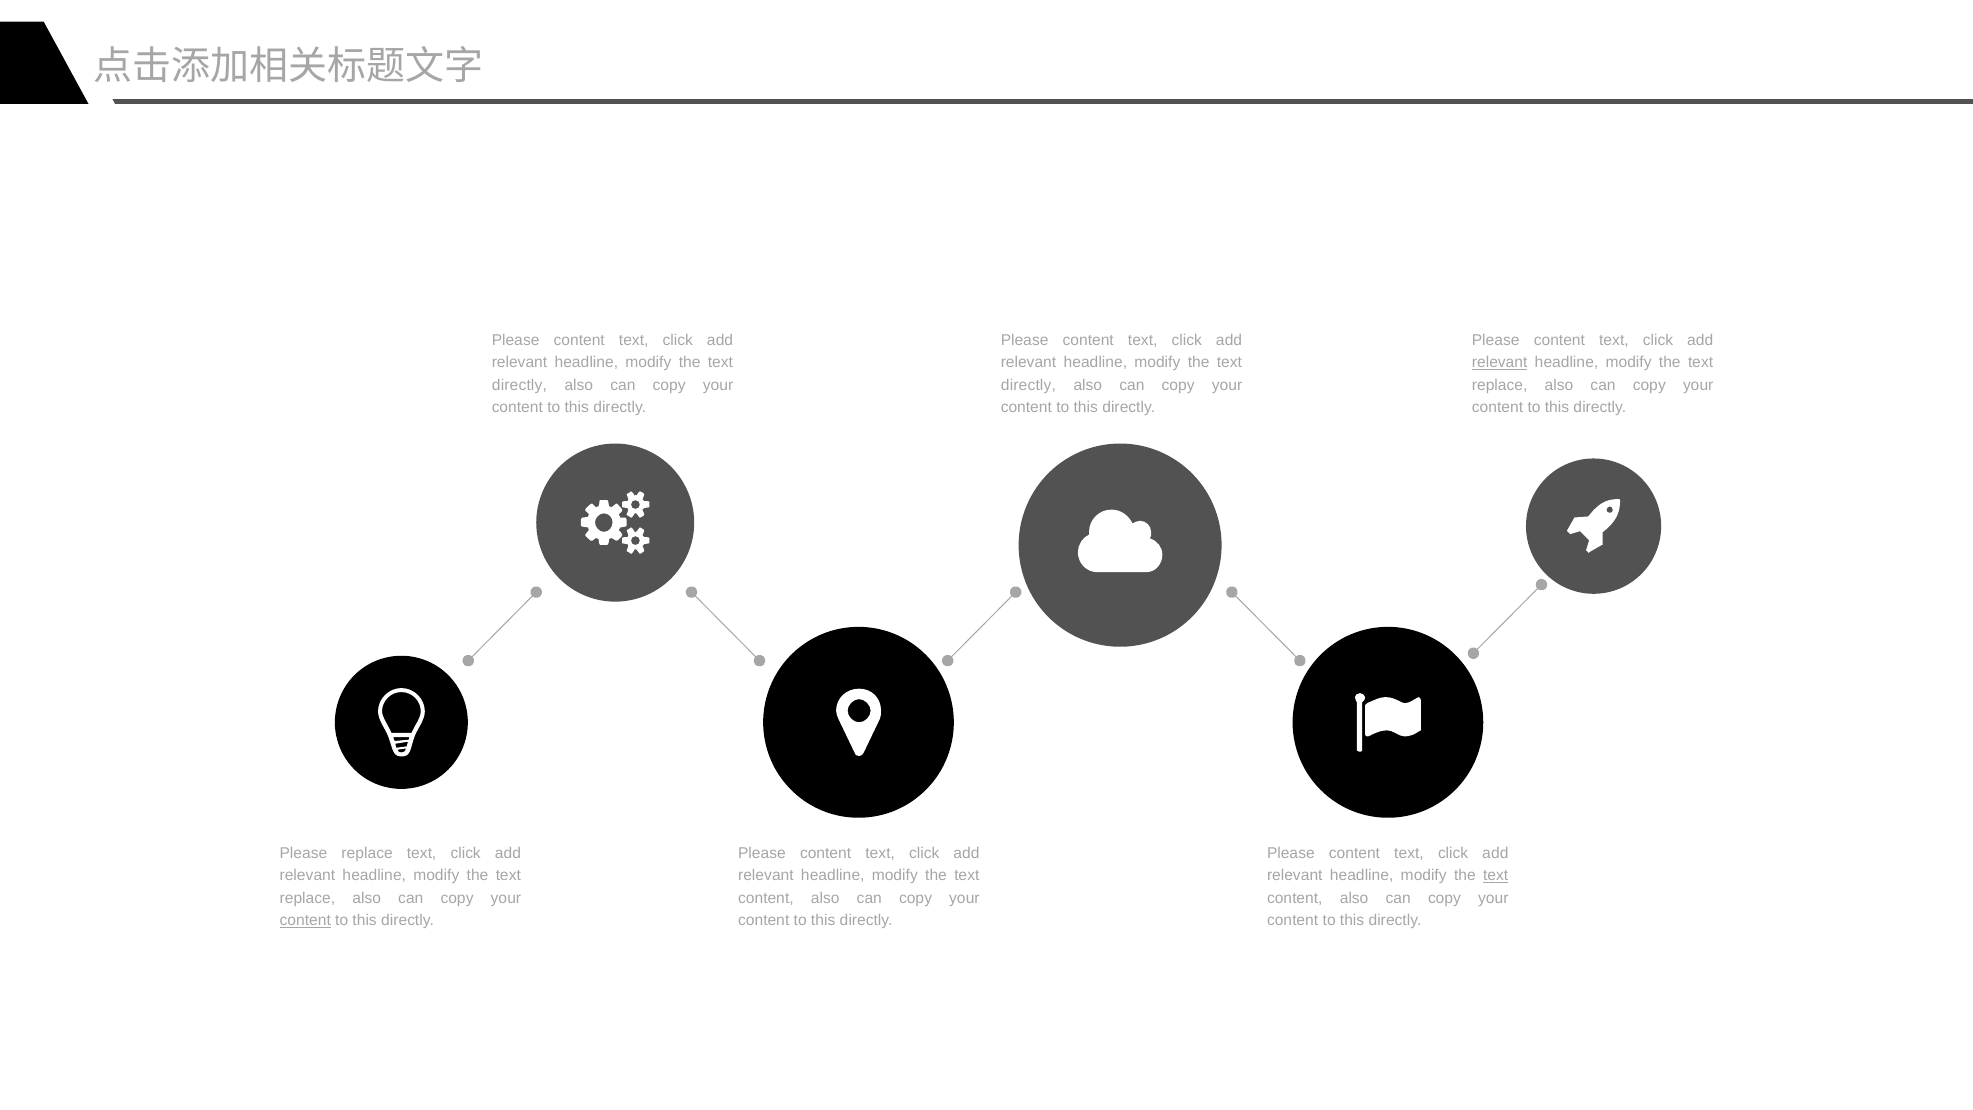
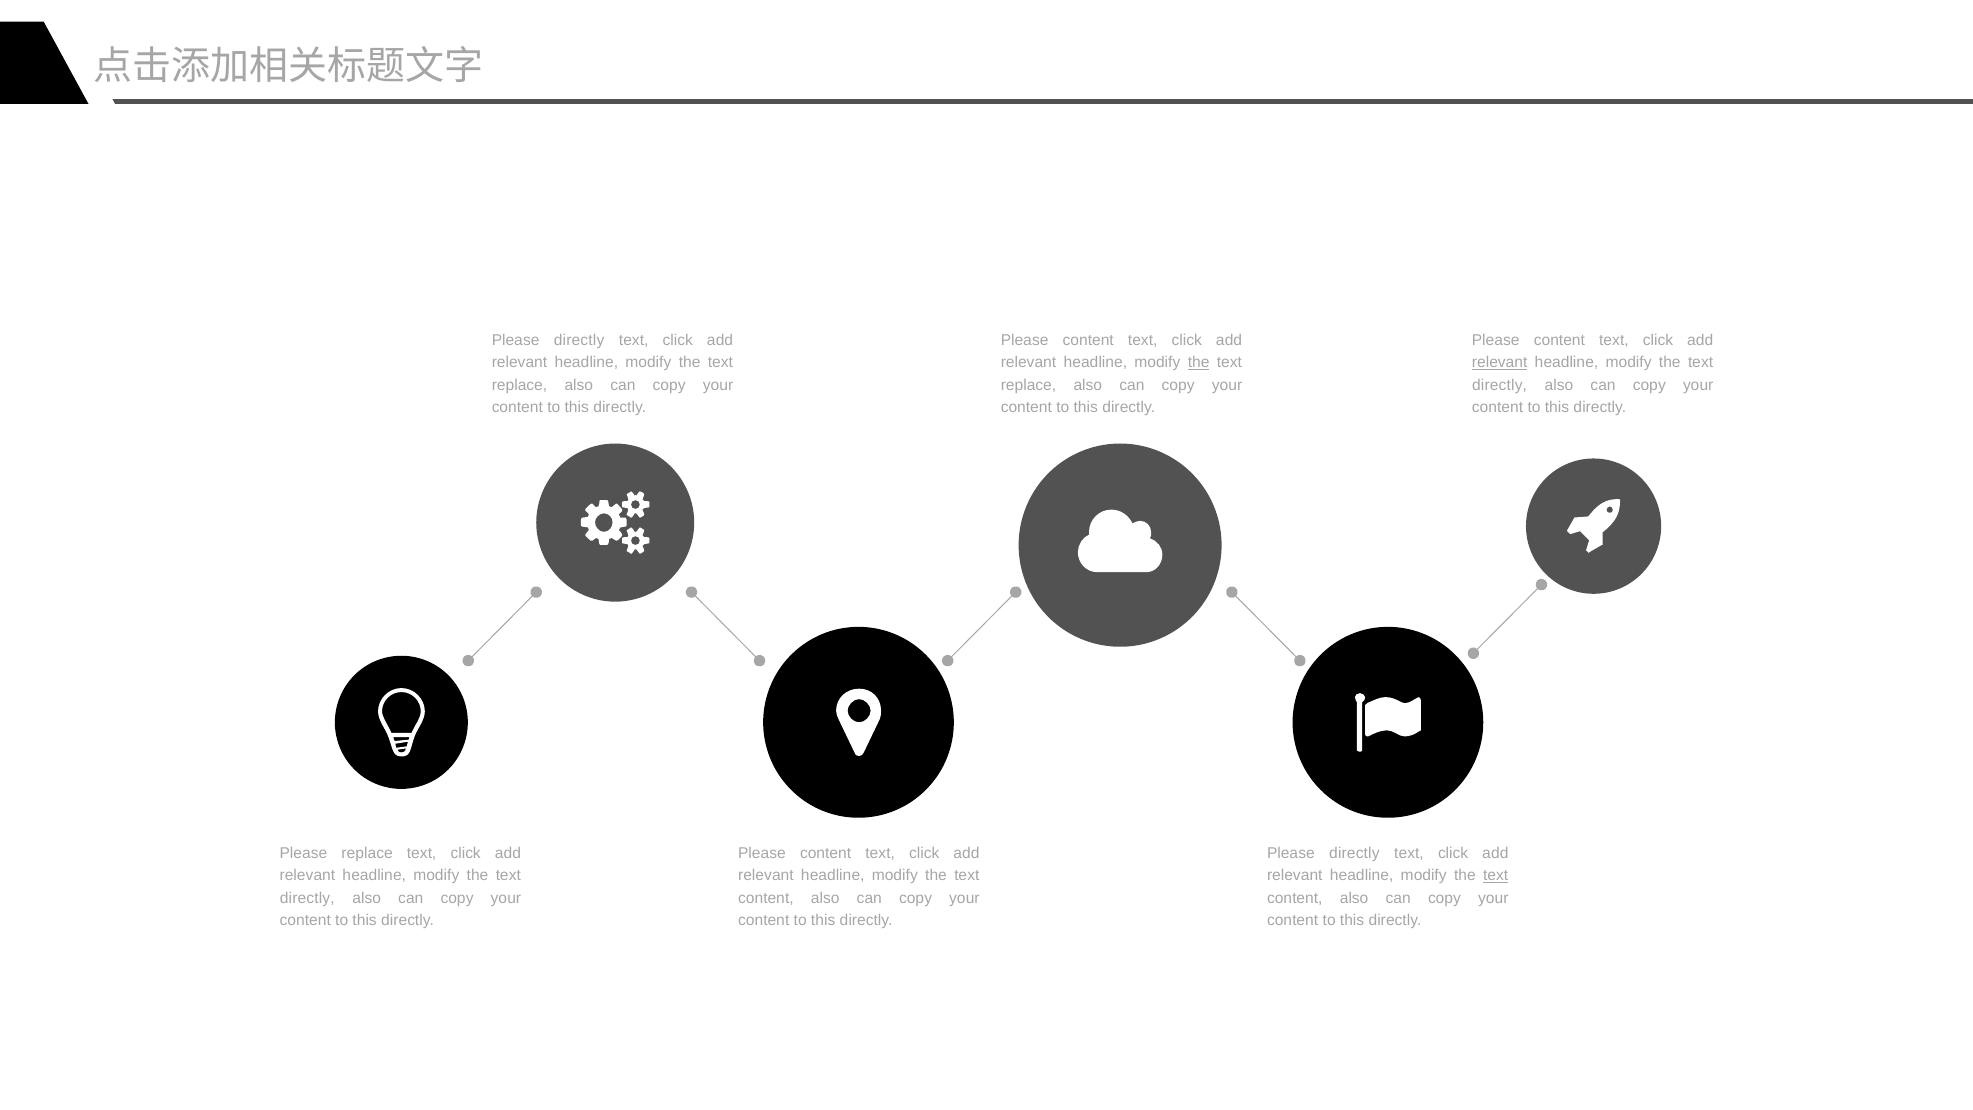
content: content -> directly (579, 340)
the underline: none -> present (1199, 363)
directly: directly -> replace (519, 385)
directly: directly -> replace (1028, 385)
replace: replace -> directly (1500, 385)
content: content -> directly (1354, 853)
replace: replace -> directly (307, 898)
content underline: present -> none (305, 920)
